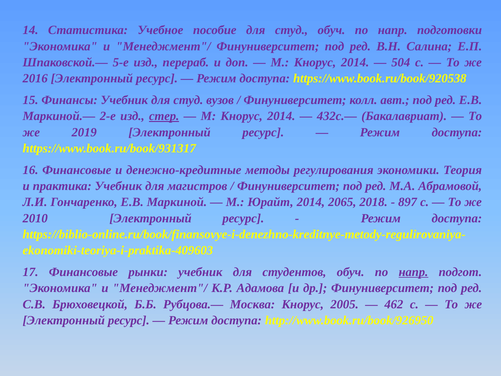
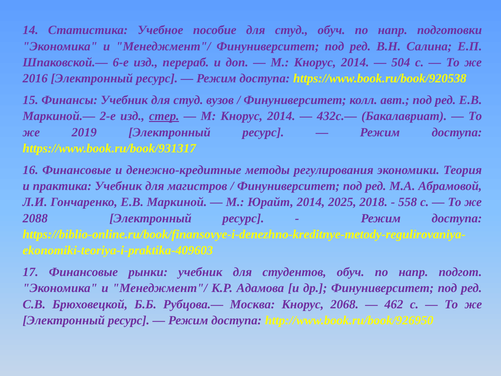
5-е: 5-е -> 6-е (121, 62)
2065: 2065 -> 2025 (342, 202)
897: 897 -> 558 (408, 202)
2010: 2010 -> 2088 (35, 218)
напр underline: present -> none (413, 272)
2005: 2005 -> 2068 (345, 304)
